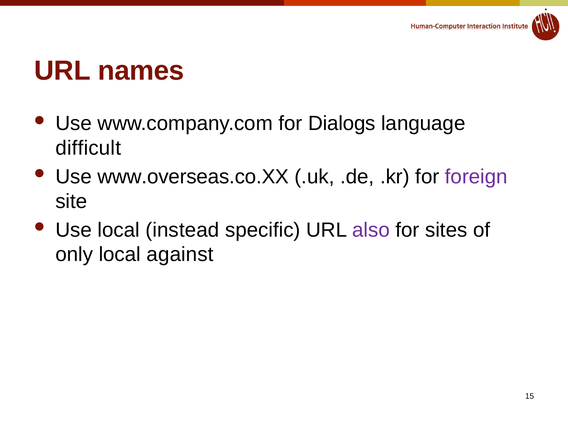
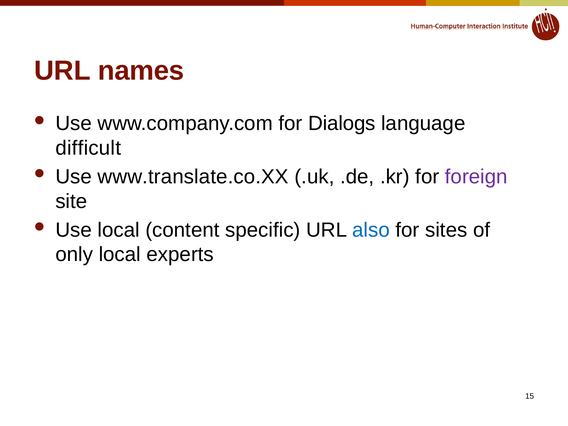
www.overseas.co.XX: www.overseas.co.XX -> www.translate.co.XX (193, 177)
instead: instead -> content (182, 230)
also colour: purple -> blue (371, 230)
against: against -> experts (180, 255)
